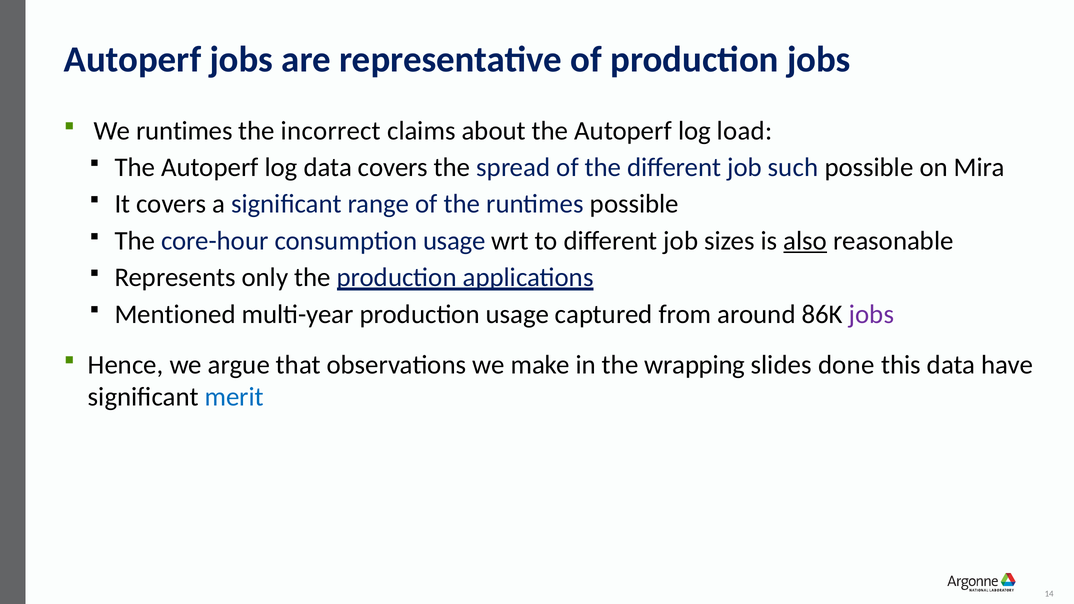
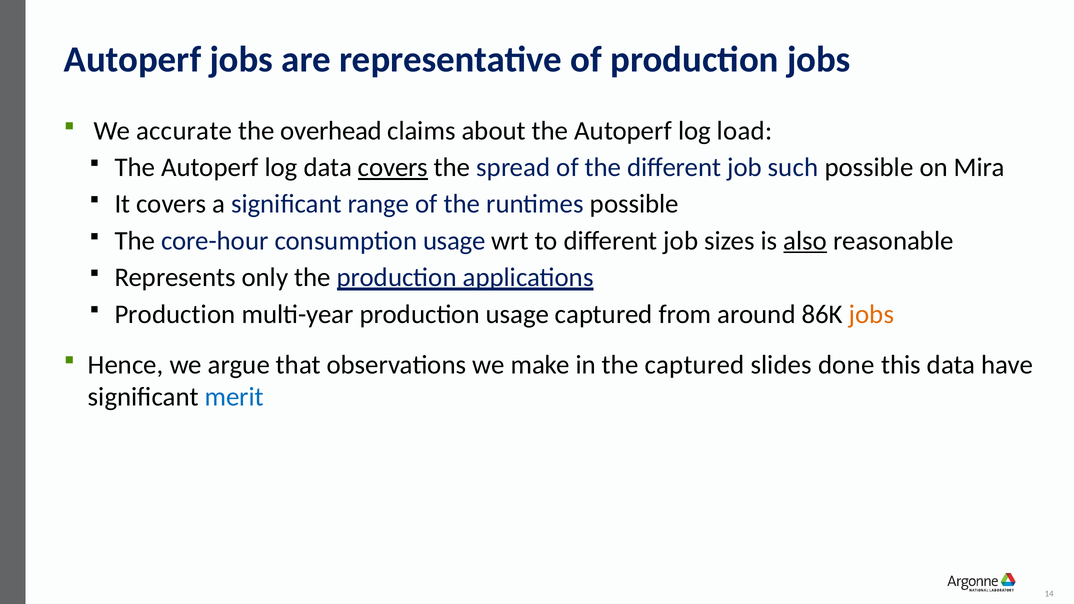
We runtimes: runtimes -> accurate (184, 131)
incorrect: incorrect -> overhead (331, 131)
covers underline: none -> present (393, 167)
Mentioned: Mentioned -> Production (175, 314)
jobs colour: purple -> orange (871, 314)
the wrapping: wrapping -> captured (694, 365)
